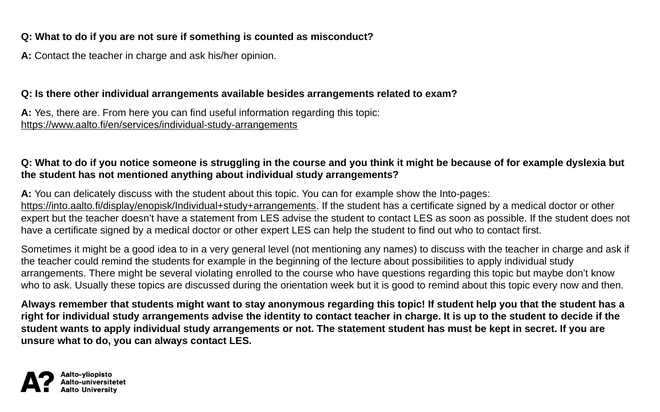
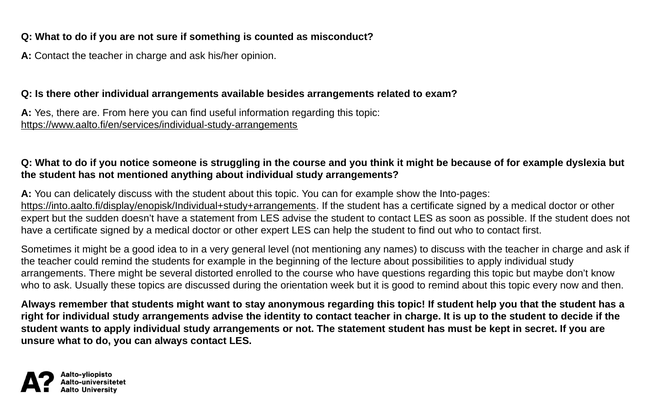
but the teacher: teacher -> sudden (102, 219)
violating: violating -> distorted (214, 274)
